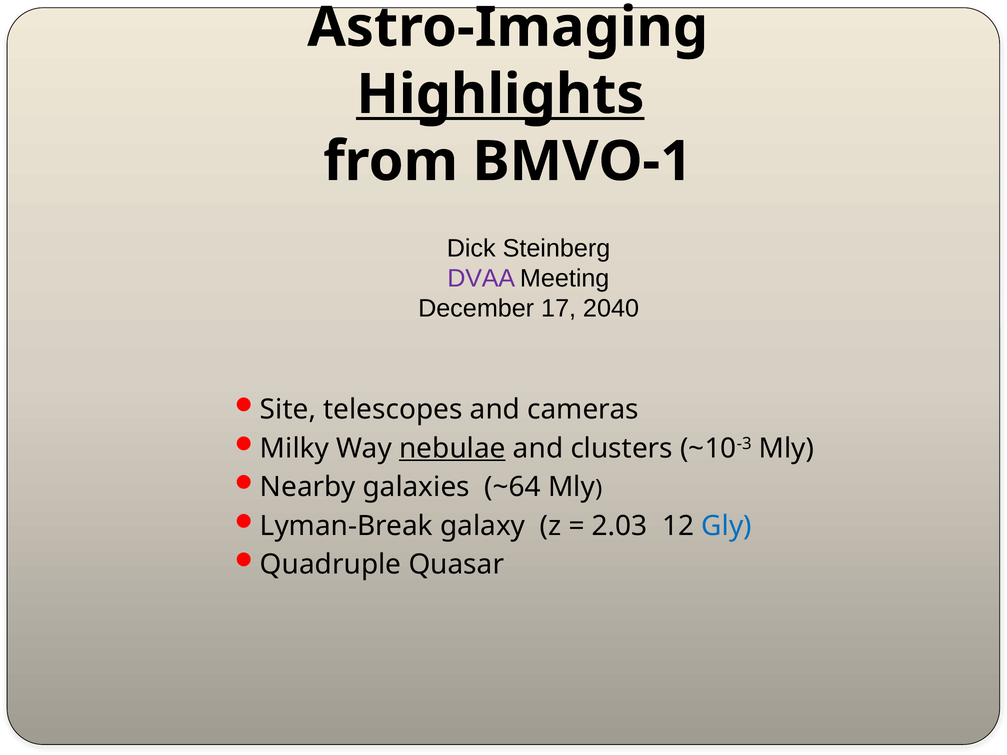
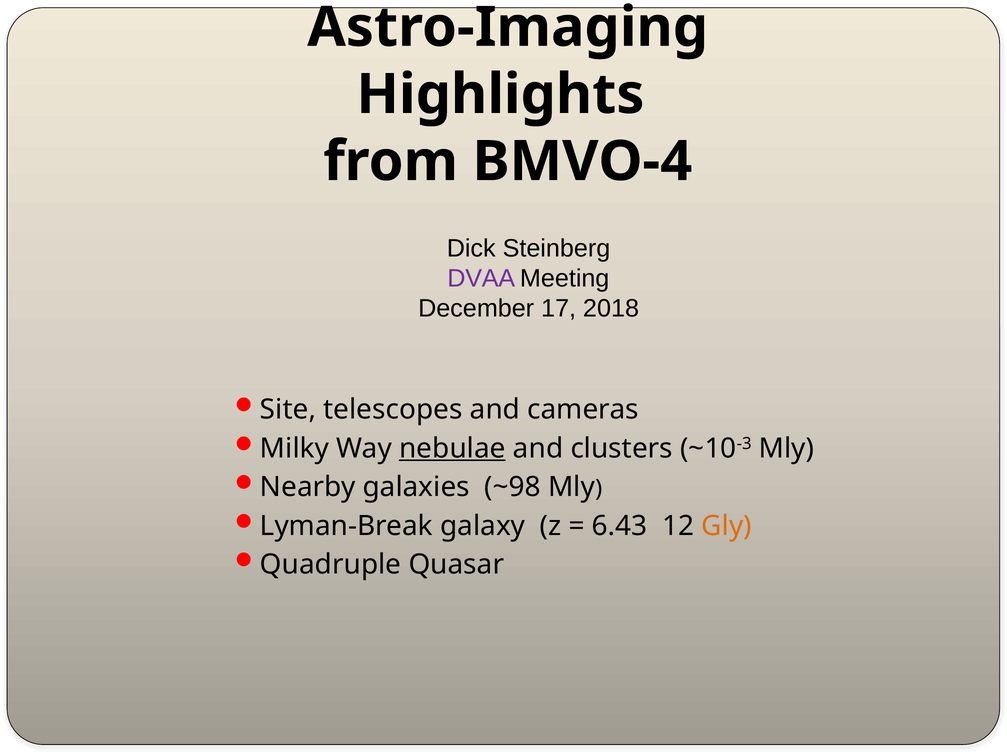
Highlights underline: present -> none (500, 95)
BMVO-1: BMVO-1 -> BMVO-4 (582, 162)
2040: 2040 -> 2018 (611, 309)
~64: ~64 -> ~98 (513, 487)
2.03: 2.03 -> 6.43 (620, 526)
Gly colour: blue -> orange (727, 526)
